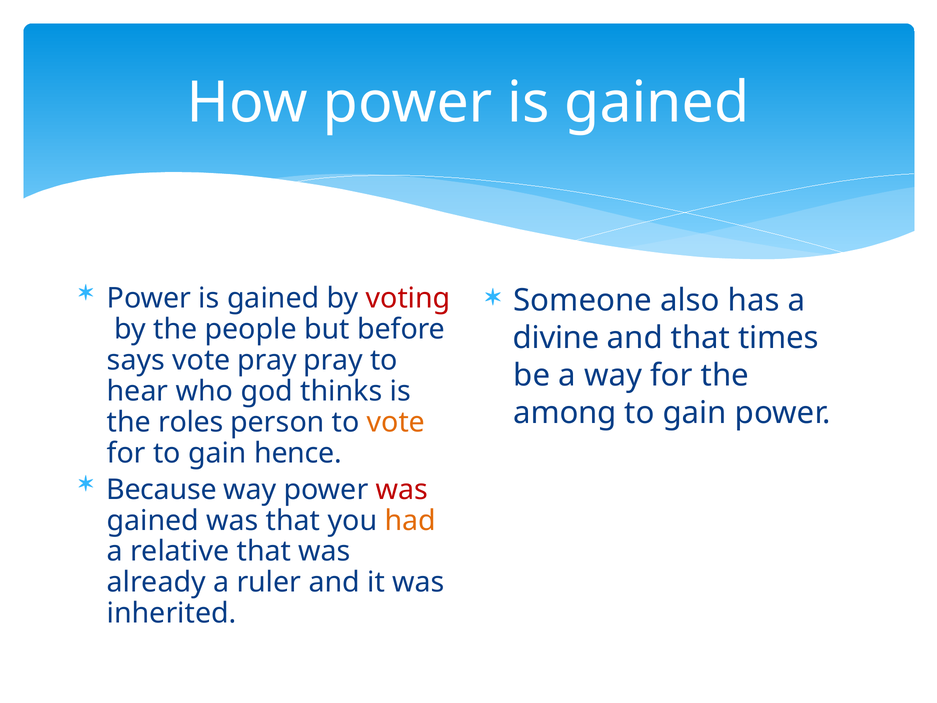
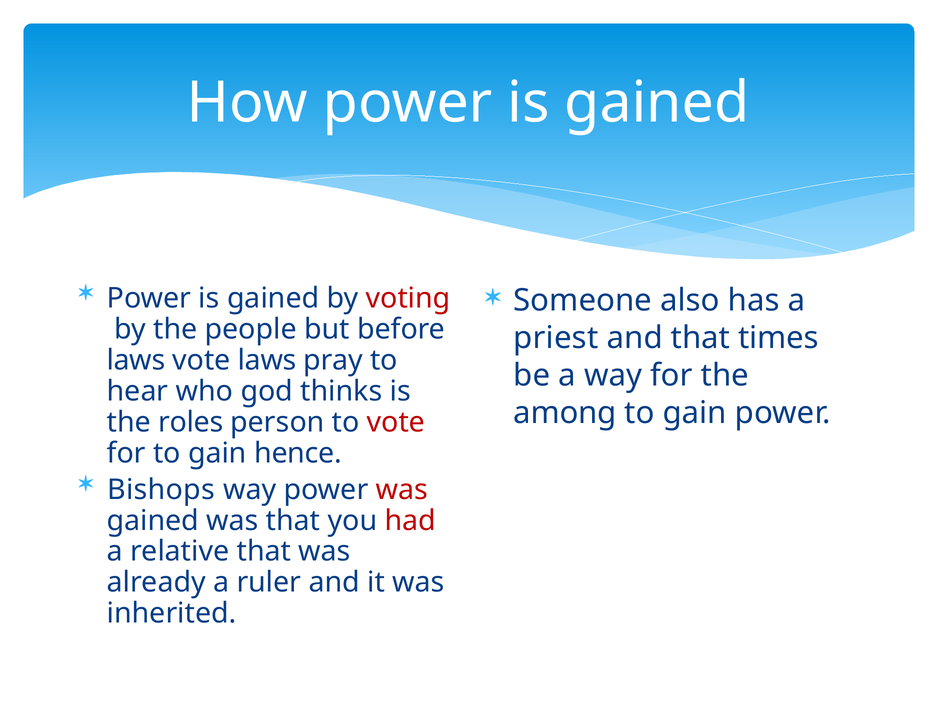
divine: divine -> priest (556, 338)
says: says -> laws (136, 360)
vote pray: pray -> laws (267, 360)
vote colour: orange -> red (396, 422)
Because: Because -> Bishops (161, 489)
had colour: orange -> red (410, 520)
